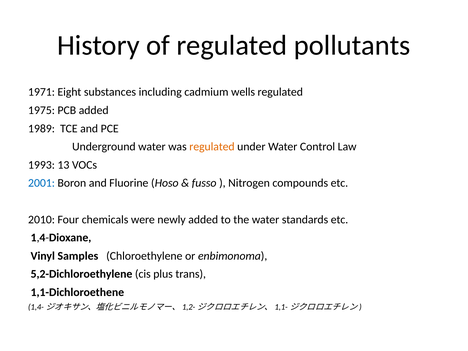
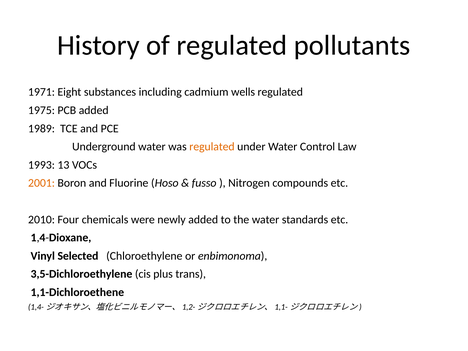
2001 colour: blue -> orange (41, 183)
Samples: Samples -> Selected (78, 256)
5,2-Dichloroethylene: 5,2-Dichloroethylene -> 3,5-Dichloroethylene (81, 274)
